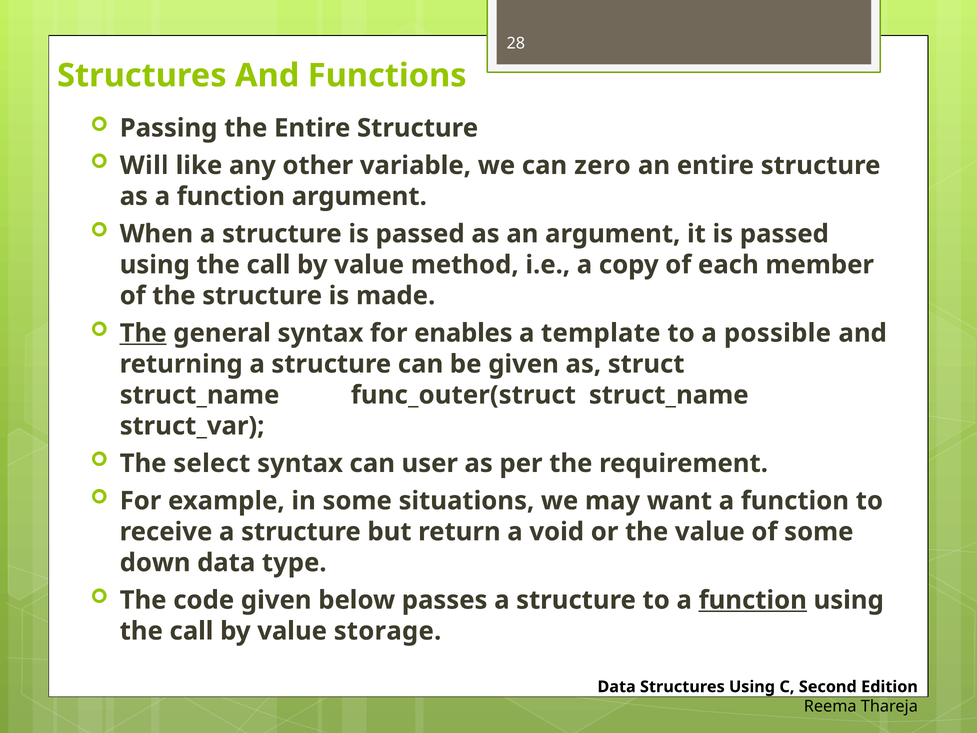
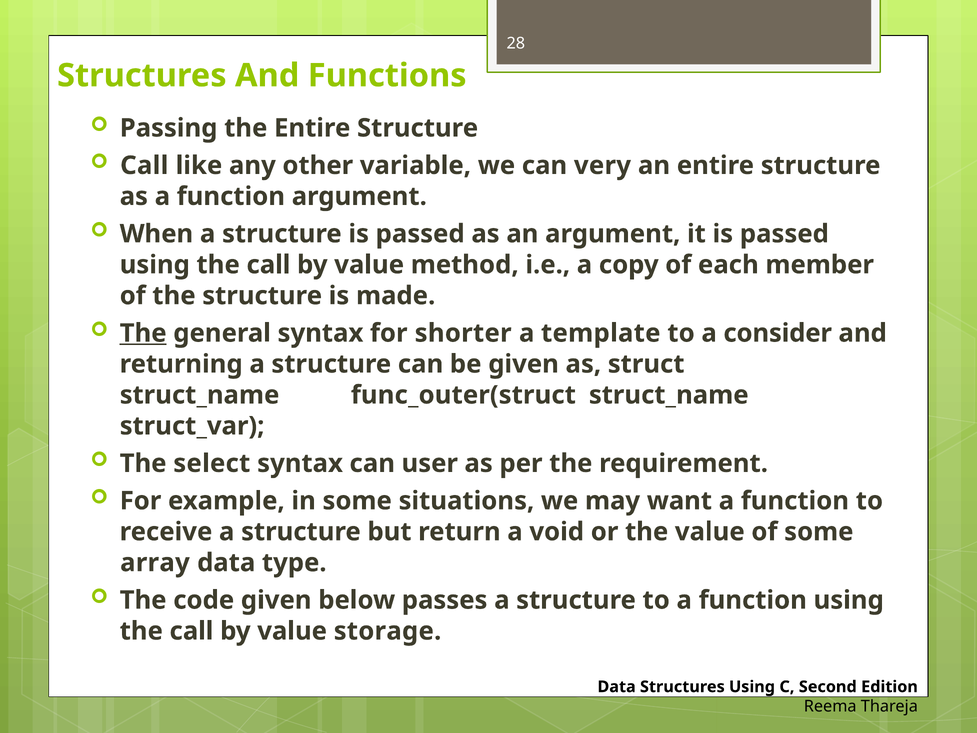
Will: Will -> Call (144, 165)
zero: zero -> very (602, 165)
enables: enables -> shorter (463, 333)
possible: possible -> consider (778, 333)
down: down -> array (155, 563)
function underline: present -> none (753, 600)
